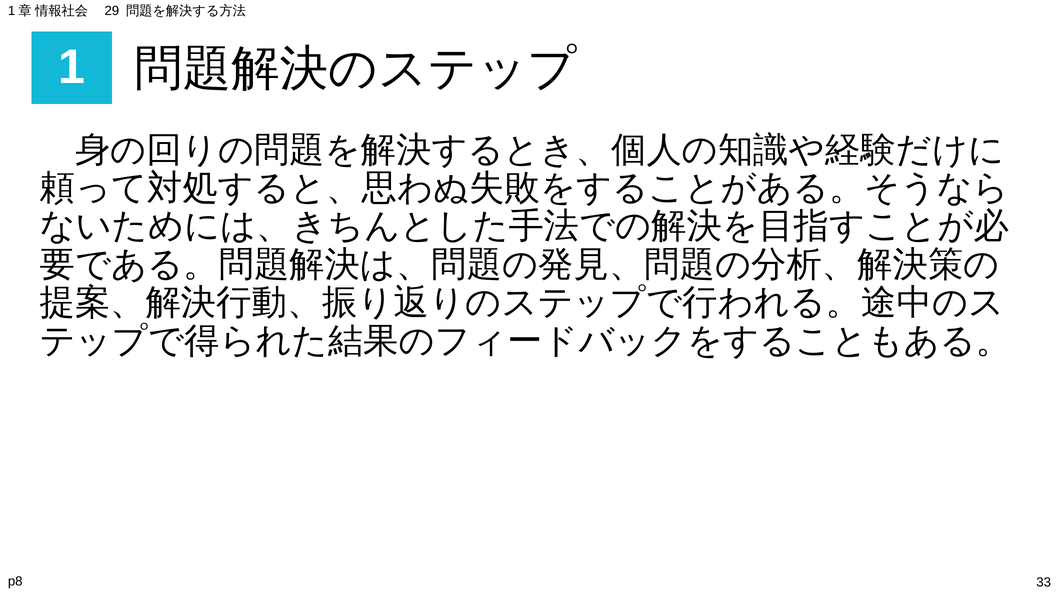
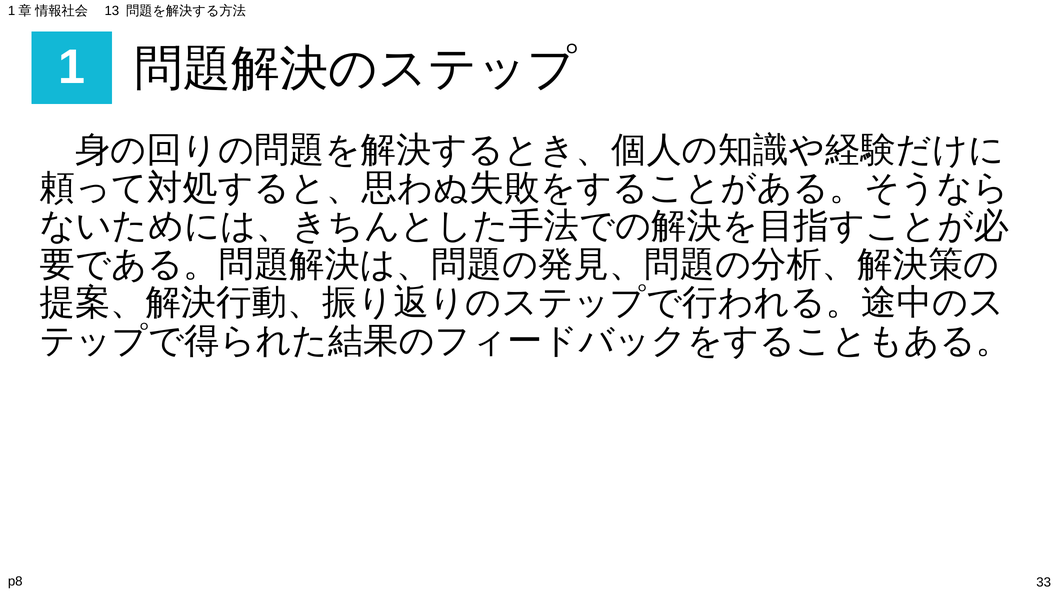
29: 29 -> 13 (112, 11)
